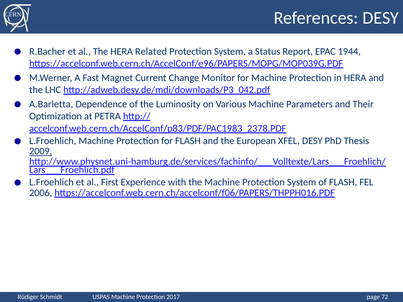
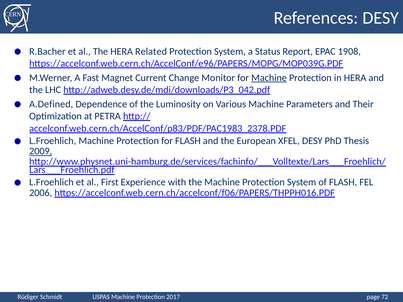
1944: 1944 -> 1908 (349, 51)
Machine underline: none -> present (269, 78)
A.Barletta: A.Barletta -> A.Defined (51, 104)
